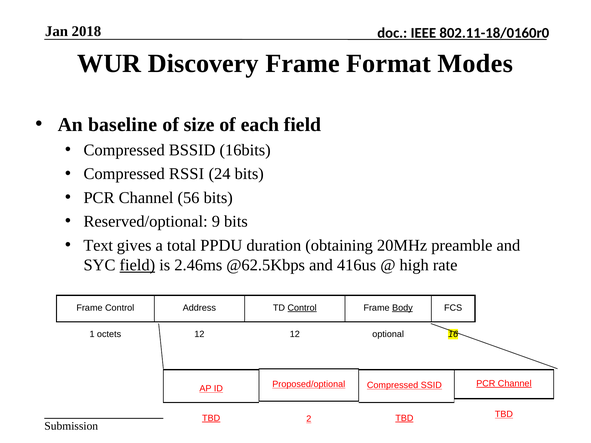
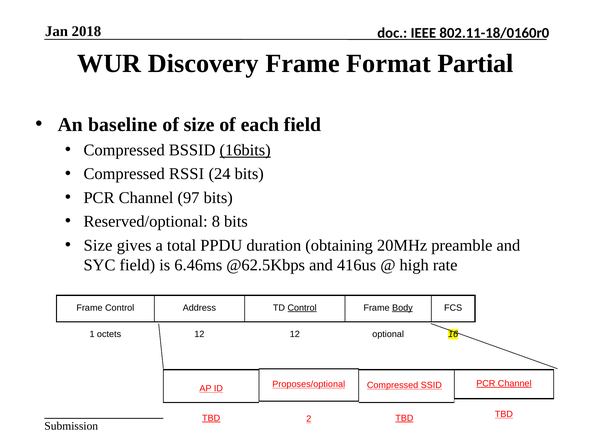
Modes: Modes -> Partial (475, 63)
16bits underline: none -> present (245, 150)
56: 56 -> 97 (188, 198)
9: 9 -> 8 (216, 222)
Text: Text -> Size (98, 245)
field underline: present -> none (137, 265)
2.46ms: 2.46ms -> 6.46ms (198, 265)
Proposed/optional: Proposed/optional -> Proposes/optional (309, 384)
